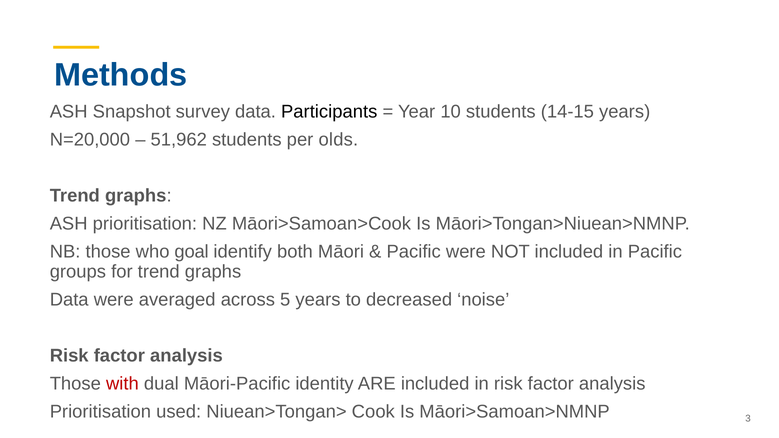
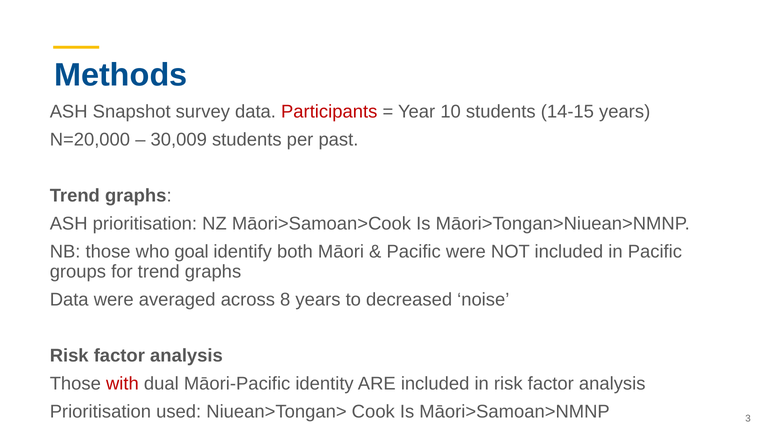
Participants colour: black -> red (329, 112)
51,962: 51,962 -> 30,009 (179, 140)
olds: olds -> past (338, 140)
5: 5 -> 8 (285, 300)
